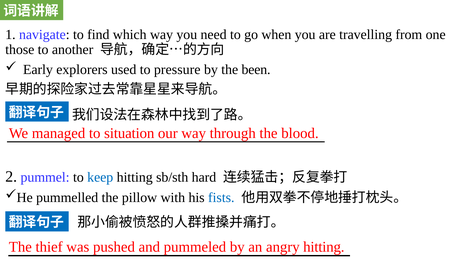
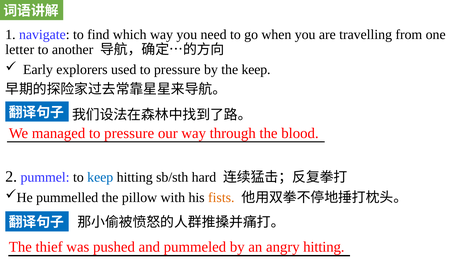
those: those -> letter (20, 50)
the been: been -> keep (256, 69)
managed to situation: situation -> pressure (129, 133)
fists colour: blue -> orange (221, 197)
